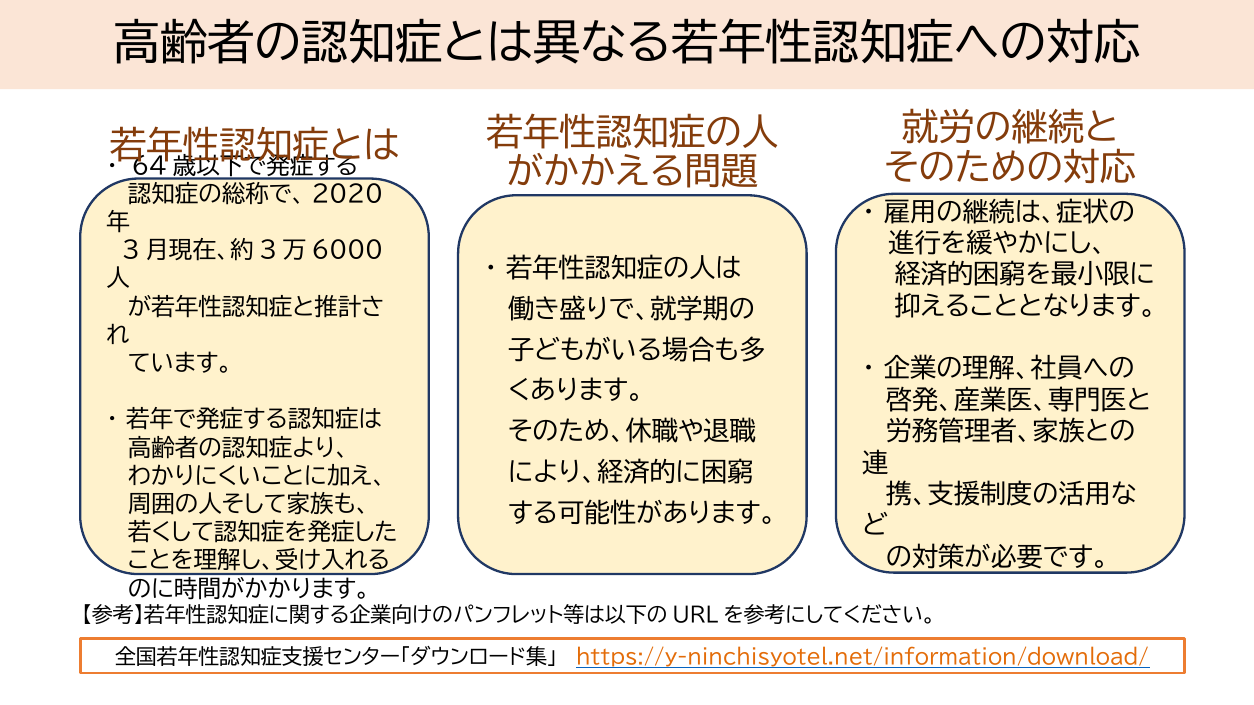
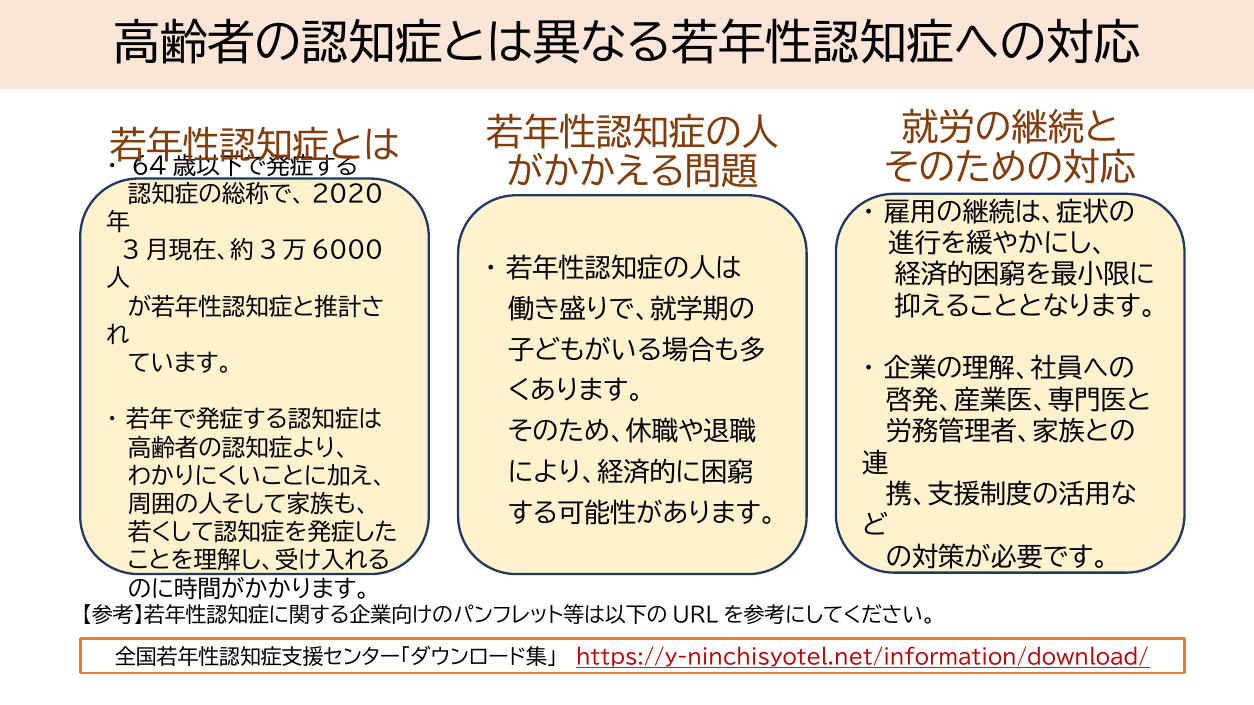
https://y-ninchisyotel.net/information/download/ colour: orange -> red (862, 658)
